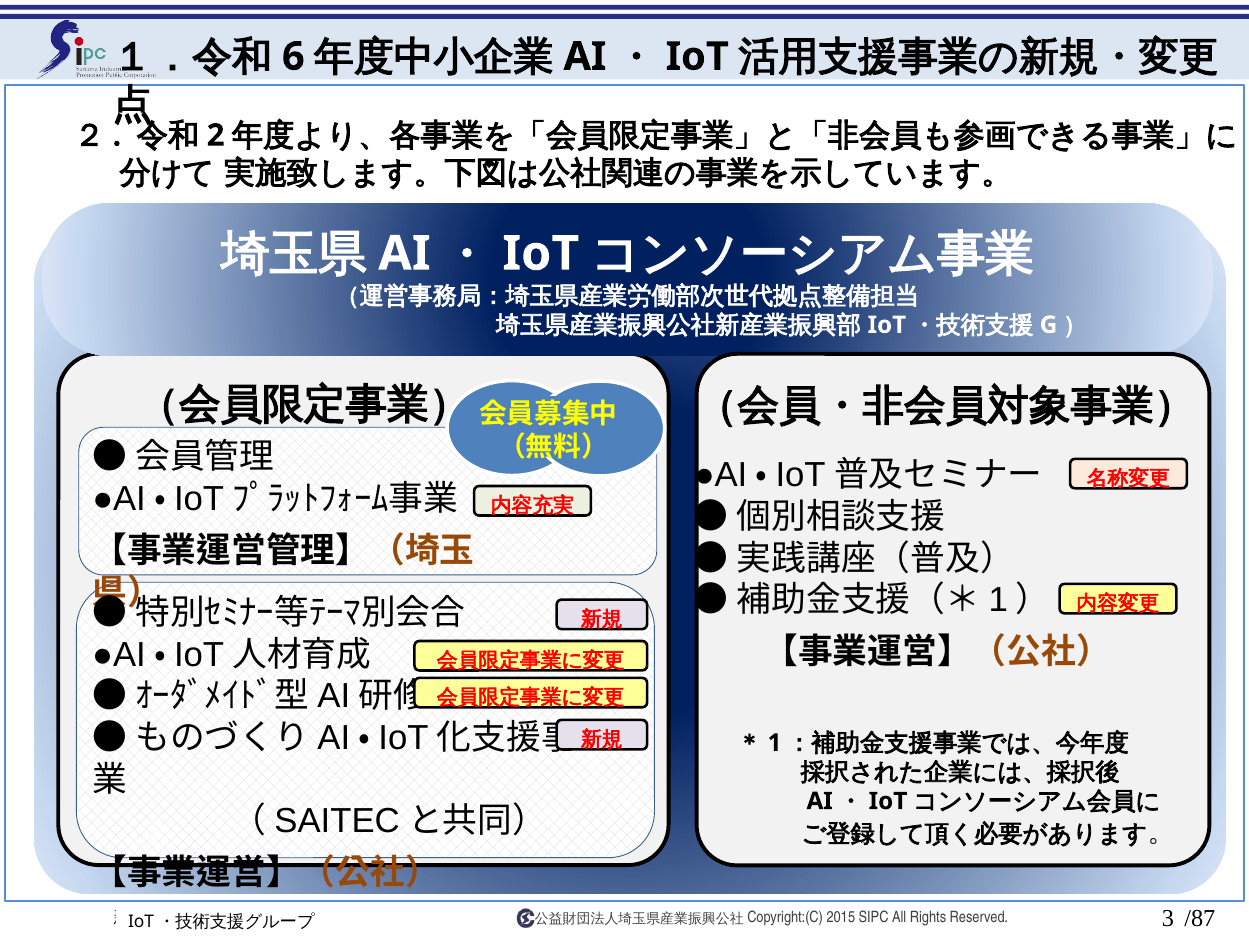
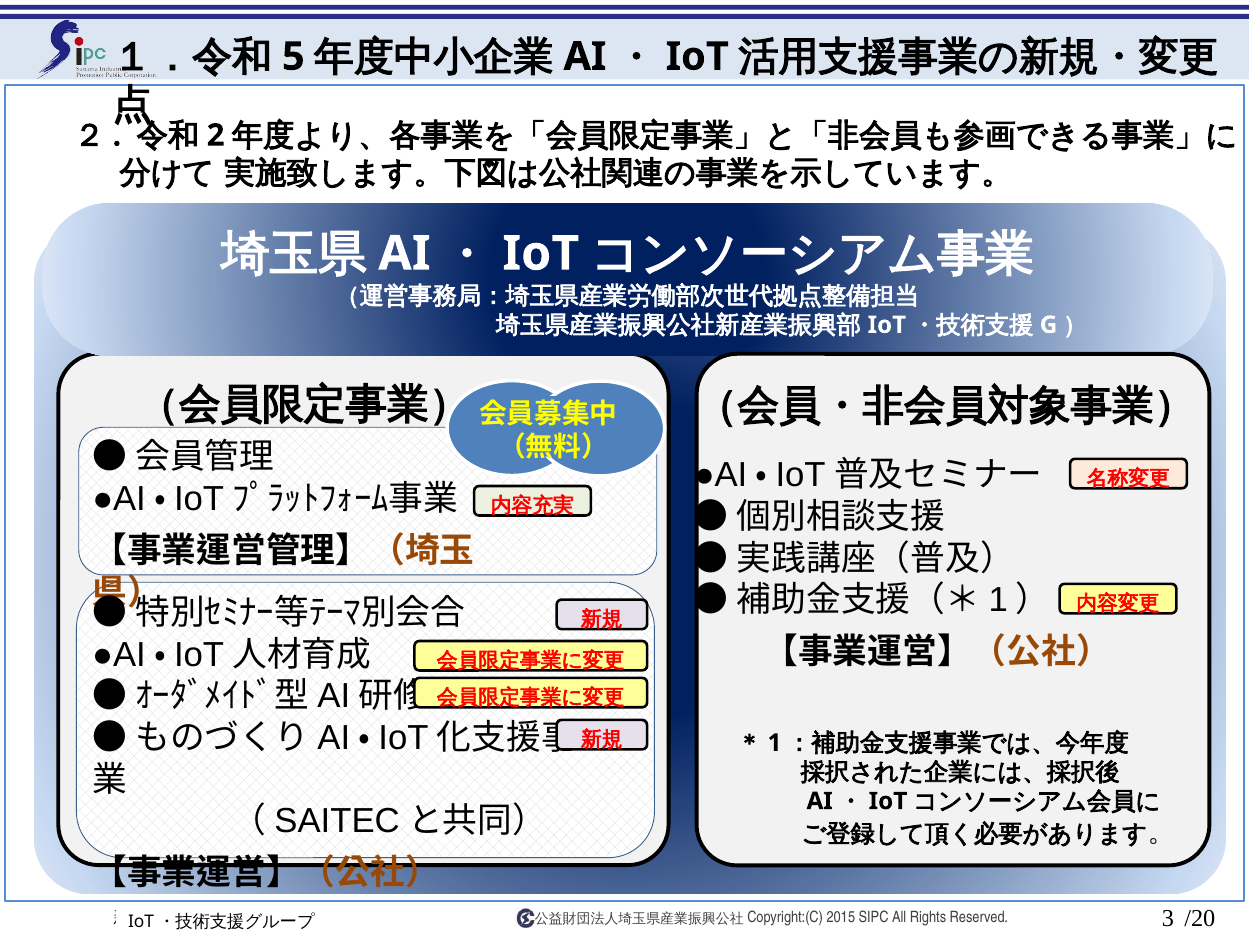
6: 6 -> 5 (293, 57)
/87: /87 -> /20 (1200, 918)
